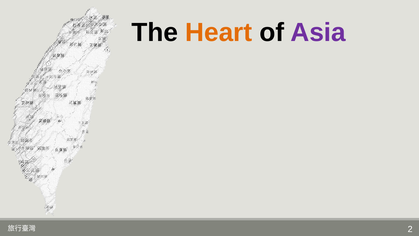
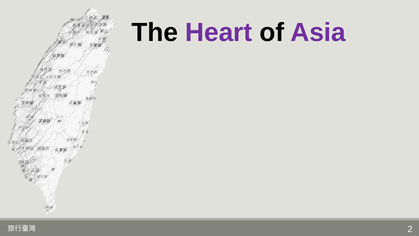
Heart colour: orange -> purple (219, 33)
